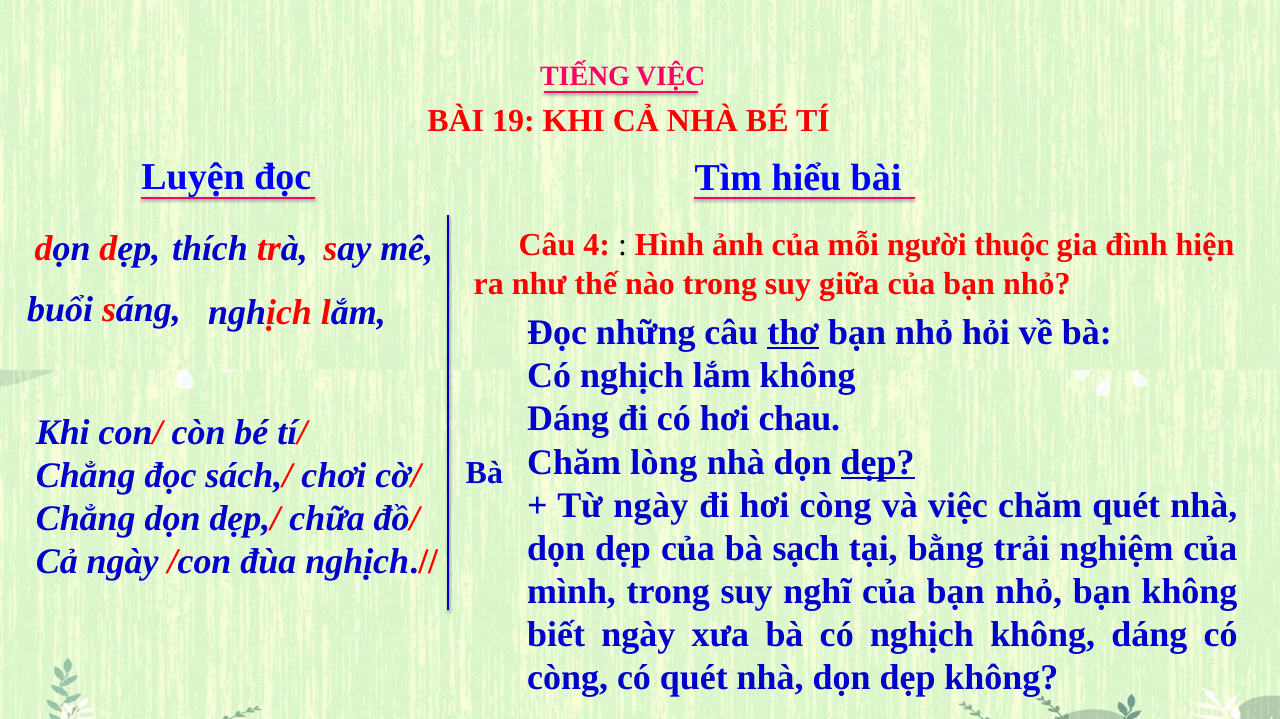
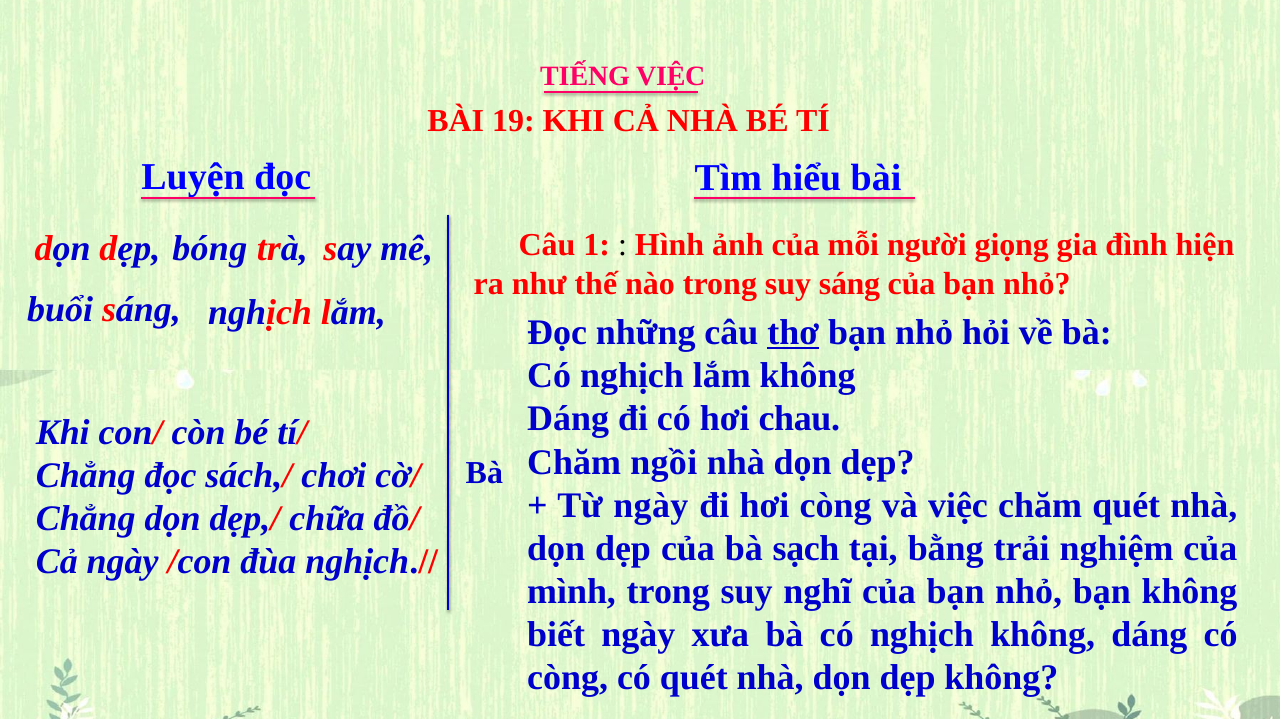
4: 4 -> 1 (597, 245)
thuộc: thuộc -> giọng (1012, 245)
thích: thích -> bóng (210, 249)
suy giữa: giữa -> sáng (850, 284)
lòng: lòng -> ngồi (664, 462)
dẹp underline: present -> none (878, 462)
